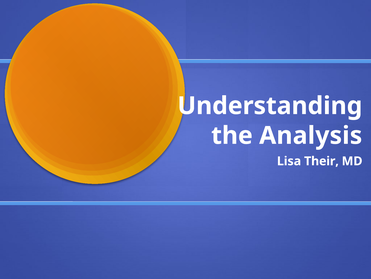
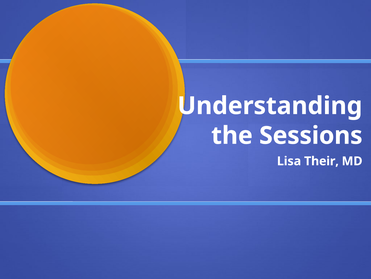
Analysis: Analysis -> Sessions (311, 135)
